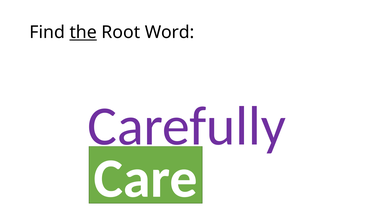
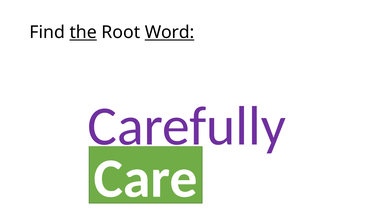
Word underline: none -> present (170, 32)
